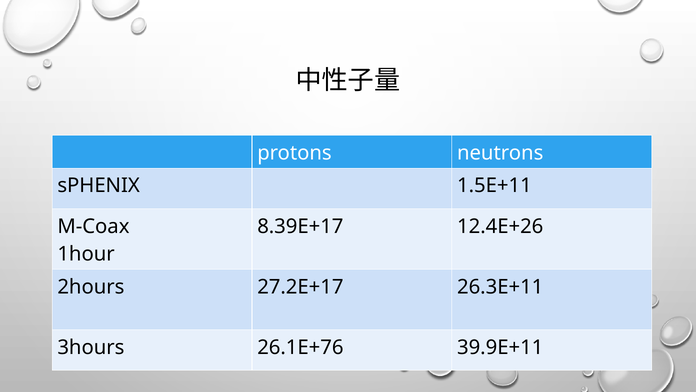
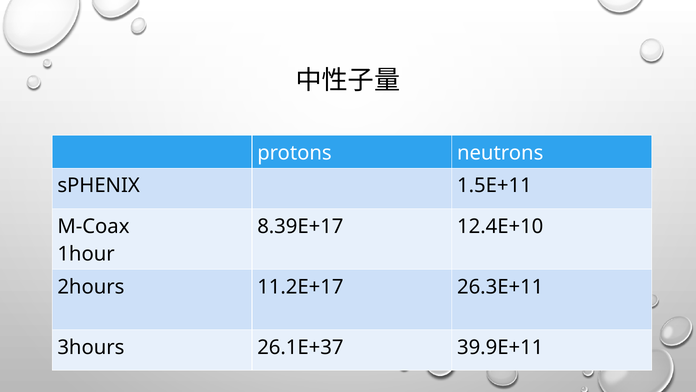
12.4E+26: 12.4E+26 -> 12.4E+10 (500, 226)
27.2E+17: 27.2E+17 -> 11.2E+17 (300, 286)
26.1E+76: 26.1E+76 -> 26.1E+37 (300, 347)
